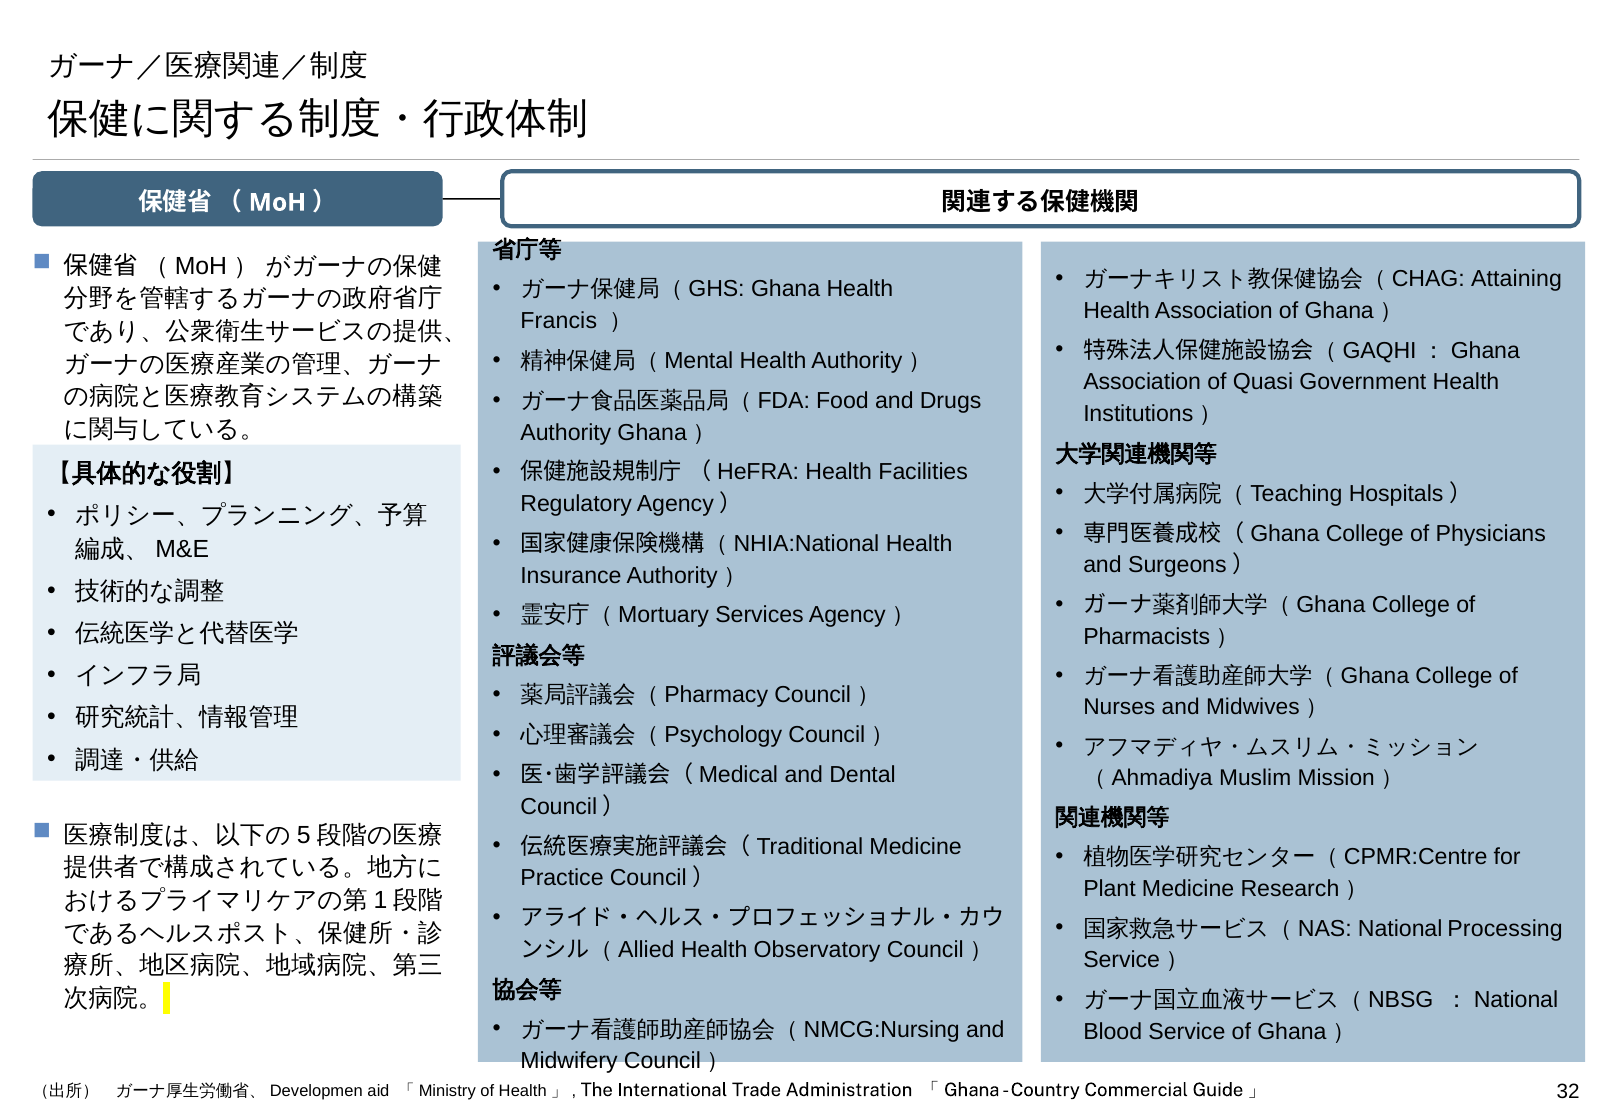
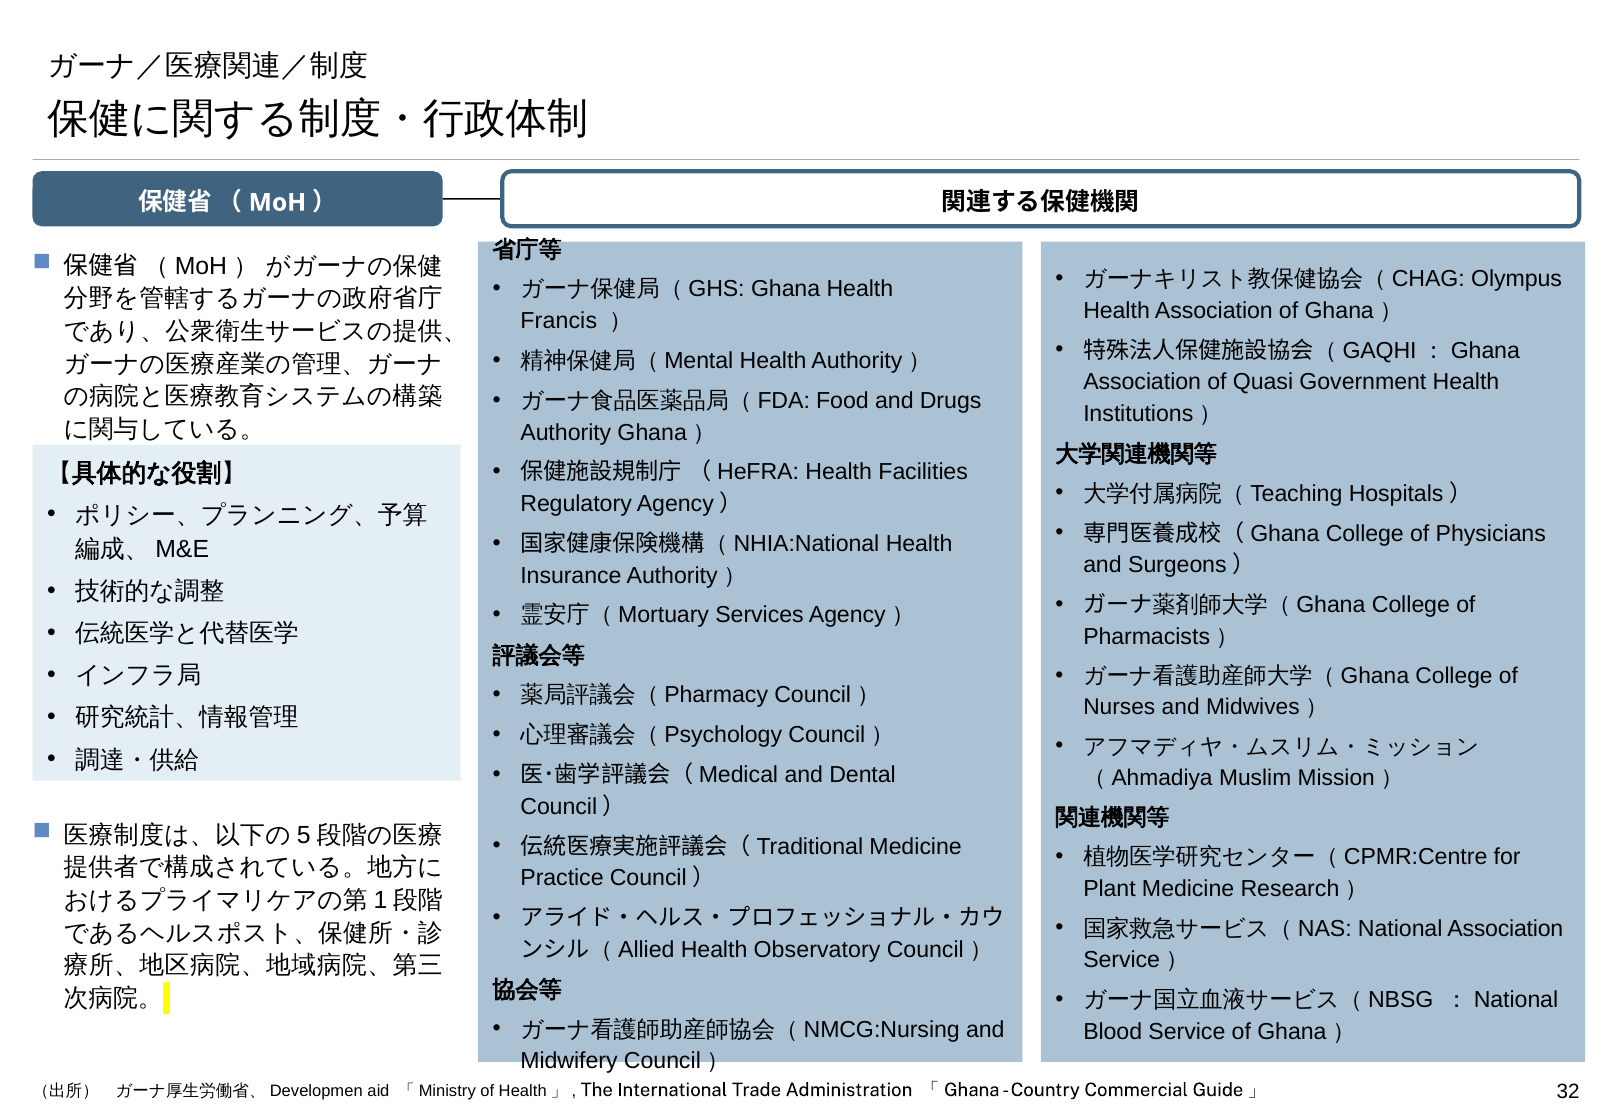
Attaining: Attaining -> Olympus (1517, 279)
National Processing: Processing -> Association (1505, 928)
